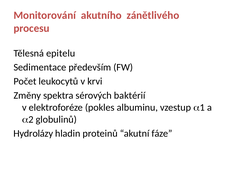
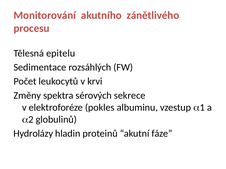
především: především -> rozsáhlých (90, 68)
baktérií: baktérií -> sekrece (130, 96)
